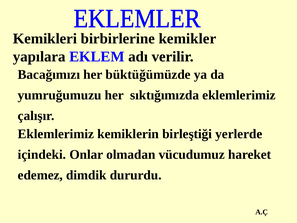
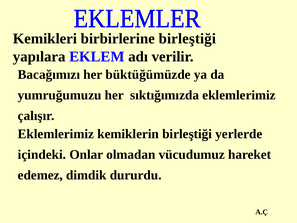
birbirlerine kemikler: kemikler -> birleştiği (187, 39)
